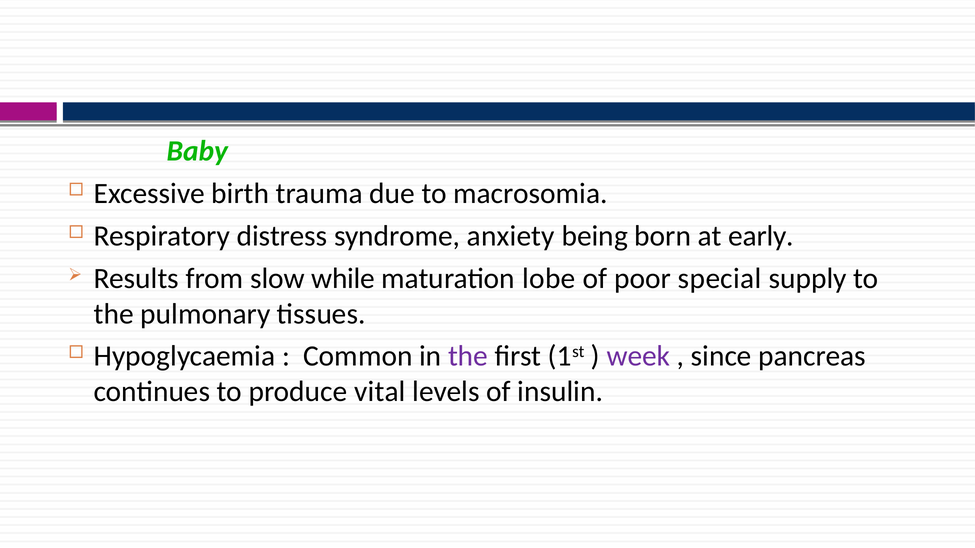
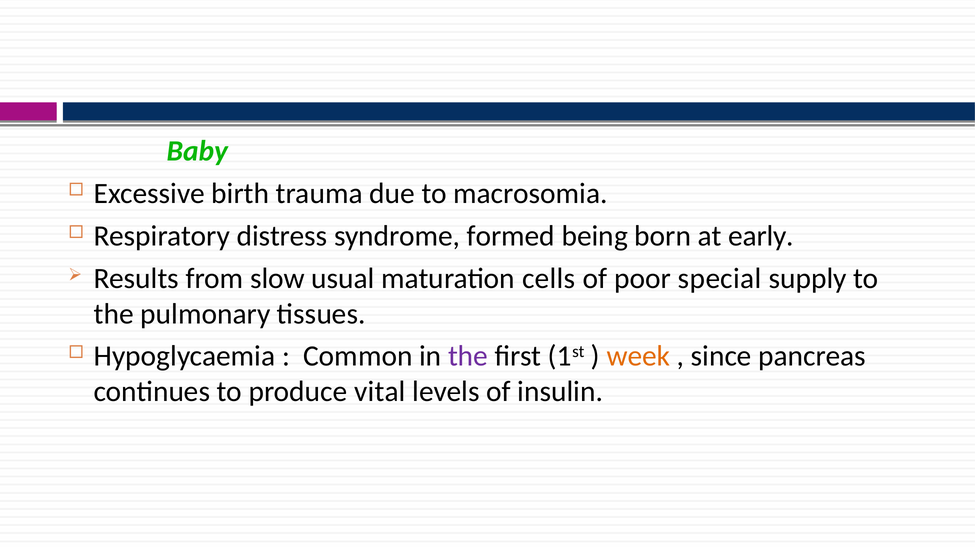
anxiety: anxiety -> formed (511, 236)
while: while -> usual (343, 279)
lobe: lobe -> cells (549, 279)
week colour: purple -> orange (638, 357)
